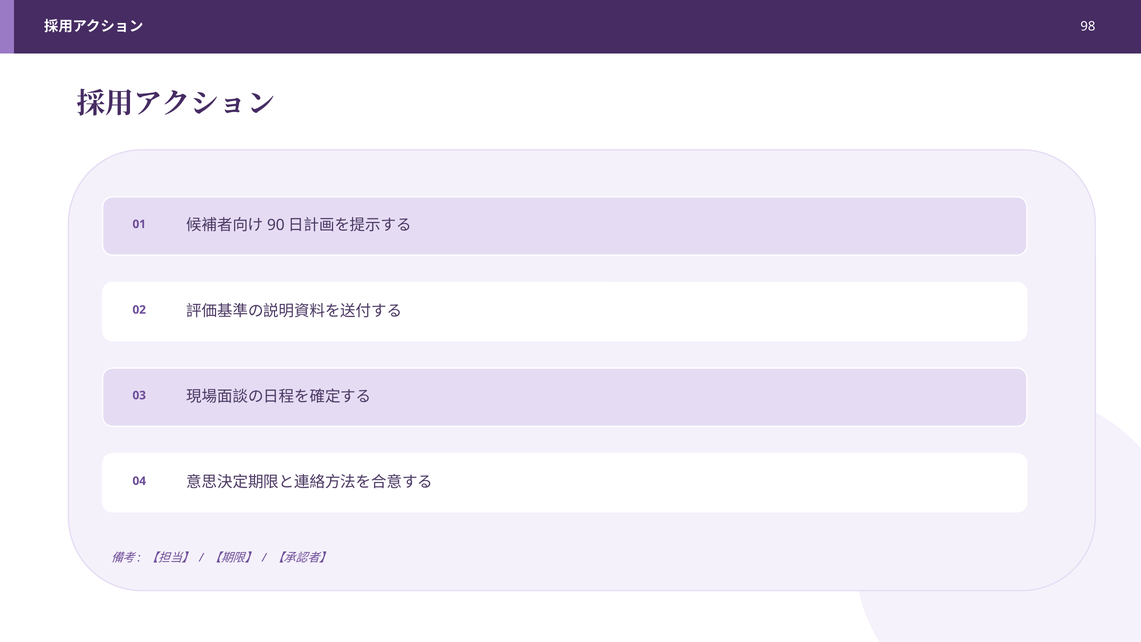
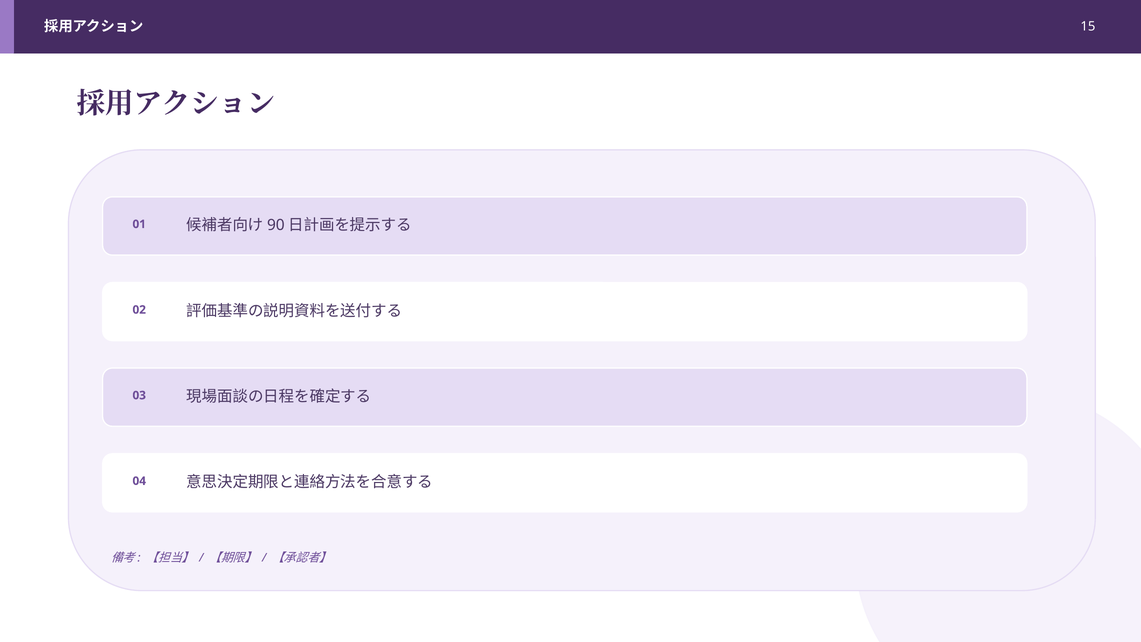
98: 98 -> 15 (1088, 27)
